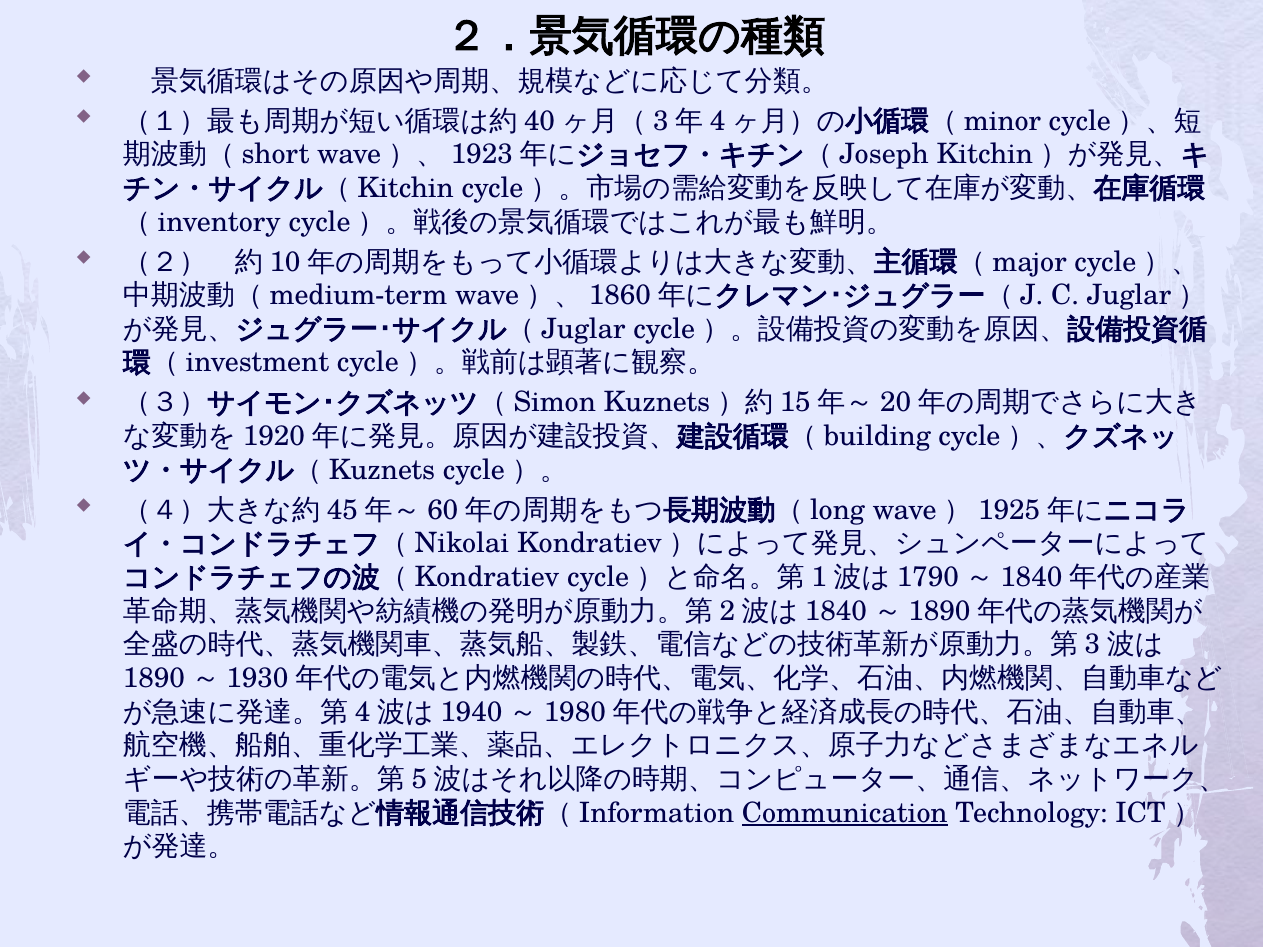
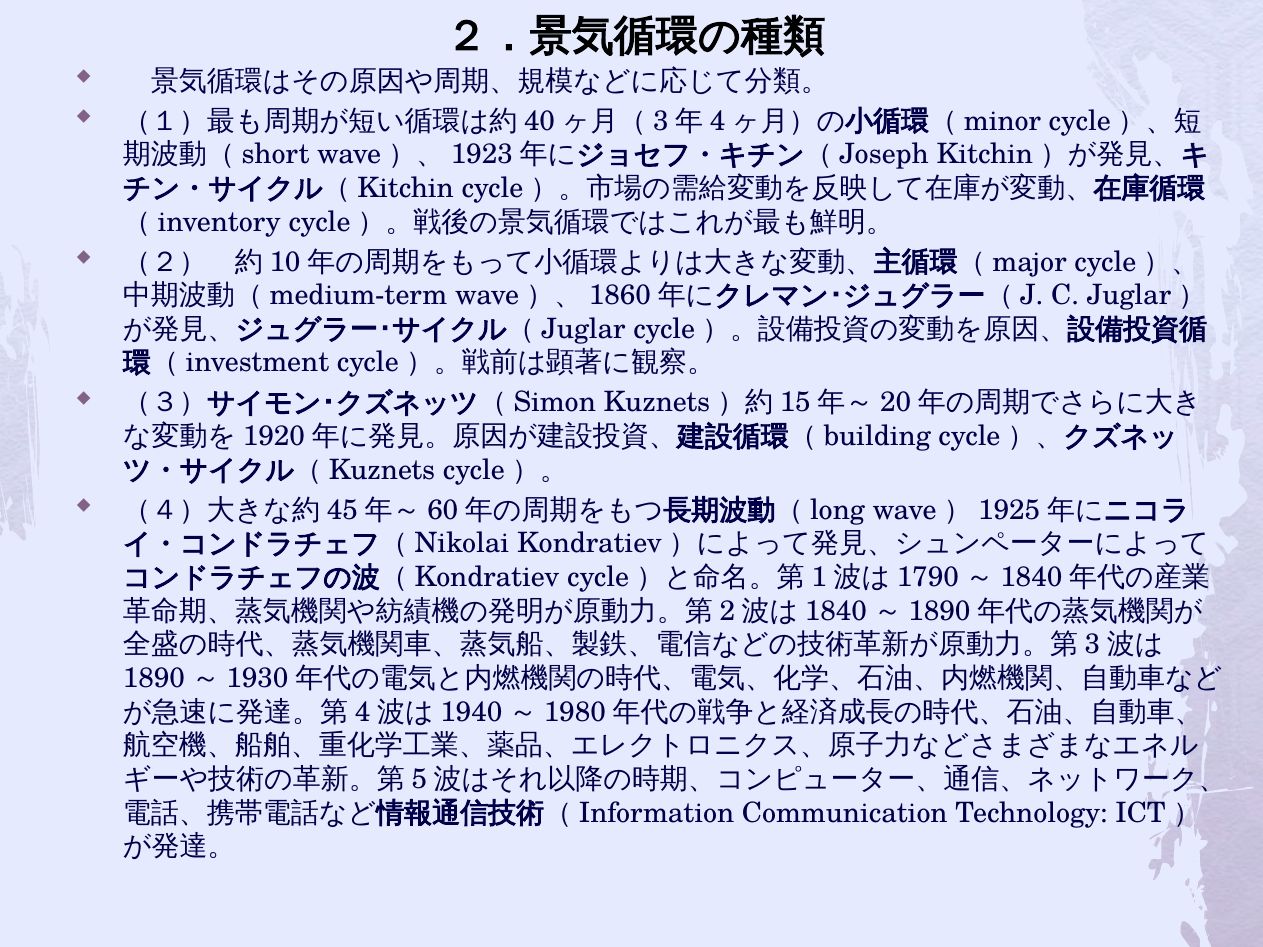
Communication underline: present -> none (845, 813)
